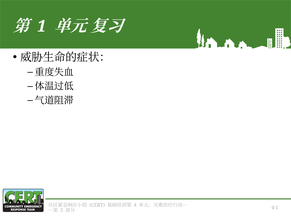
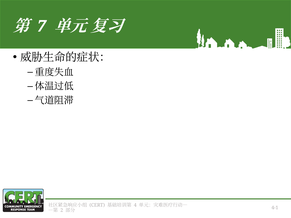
1: 1 -> 7 (42, 26)
